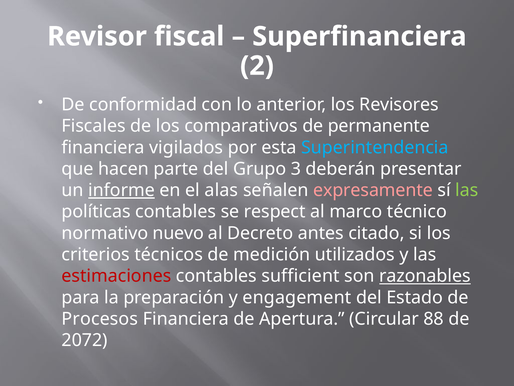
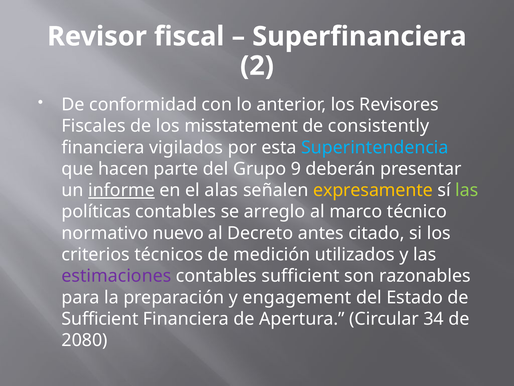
comparativos: comparativos -> misstatement (241, 126)
permanente: permanente -> consistently (379, 126)
3: 3 -> 9 (296, 169)
expresamente colour: pink -> yellow (373, 190)
respect: respect -> arreglo (275, 211)
estimaciones colour: red -> purple (116, 276)
razonables underline: present -> none (425, 276)
Procesos: Procesos -> Sufficient (100, 319)
88: 88 -> 34 (434, 319)
2072: 2072 -> 2080 (85, 340)
